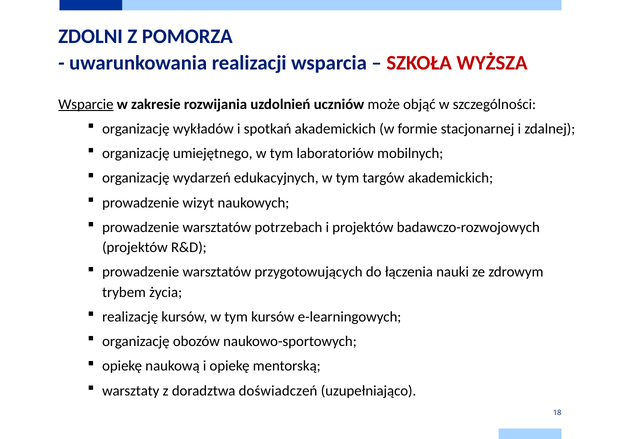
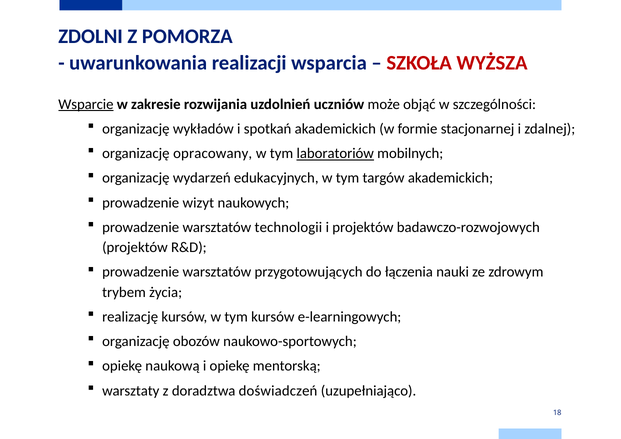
umiejętnego: umiejętnego -> opracowany (213, 154)
laboratoriów underline: none -> present (335, 154)
potrzebach: potrzebach -> technologii (288, 227)
